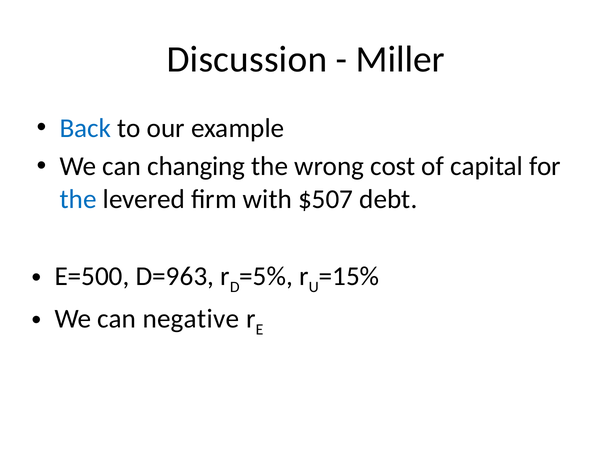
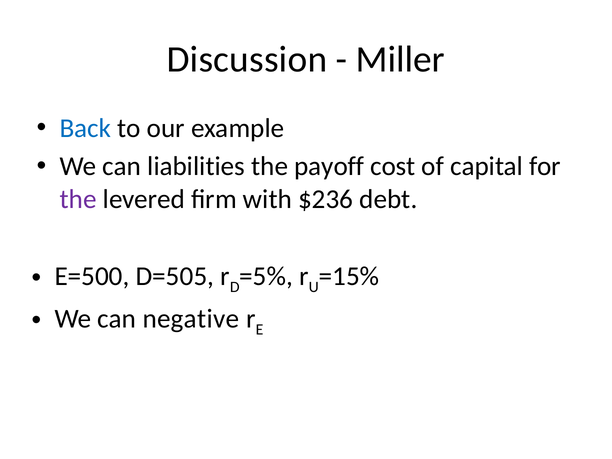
changing: changing -> liabilities (196, 166)
wrong: wrong -> payoff (329, 166)
the colour: blue -> purple (78, 199)
$507: $507 -> $236 (326, 199)
D=963: D=963 -> D=505 (175, 276)
